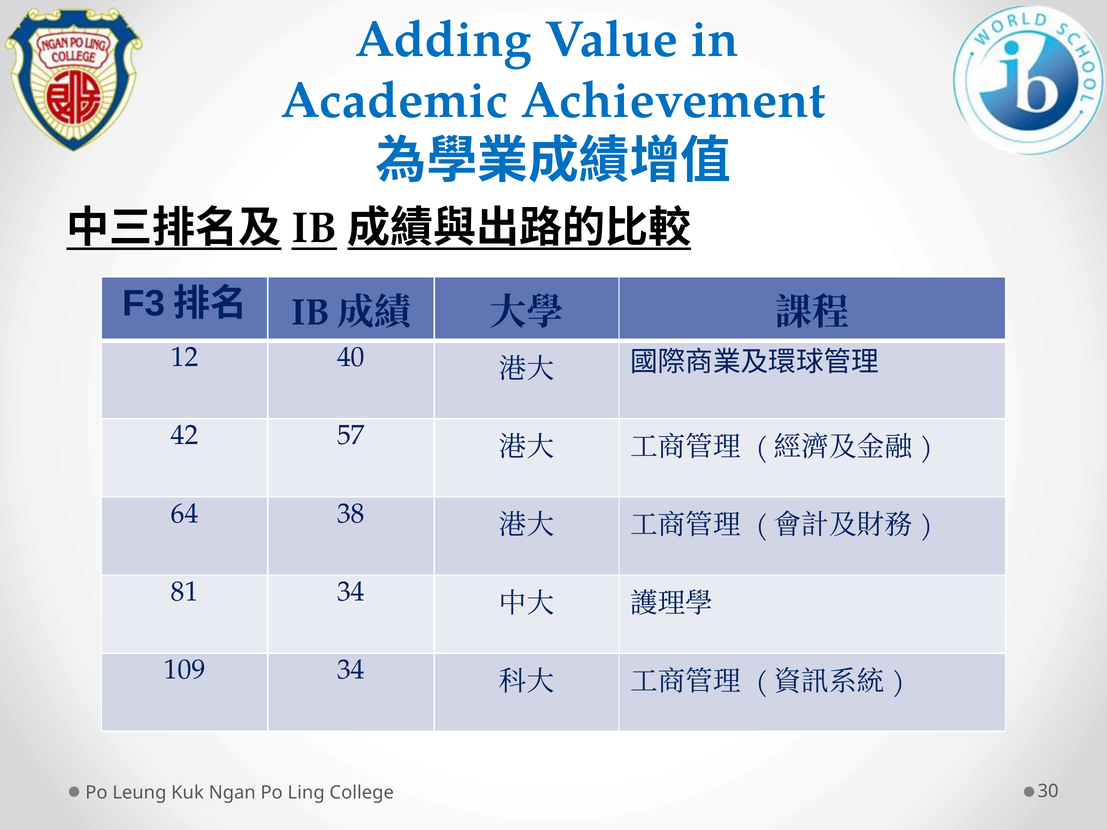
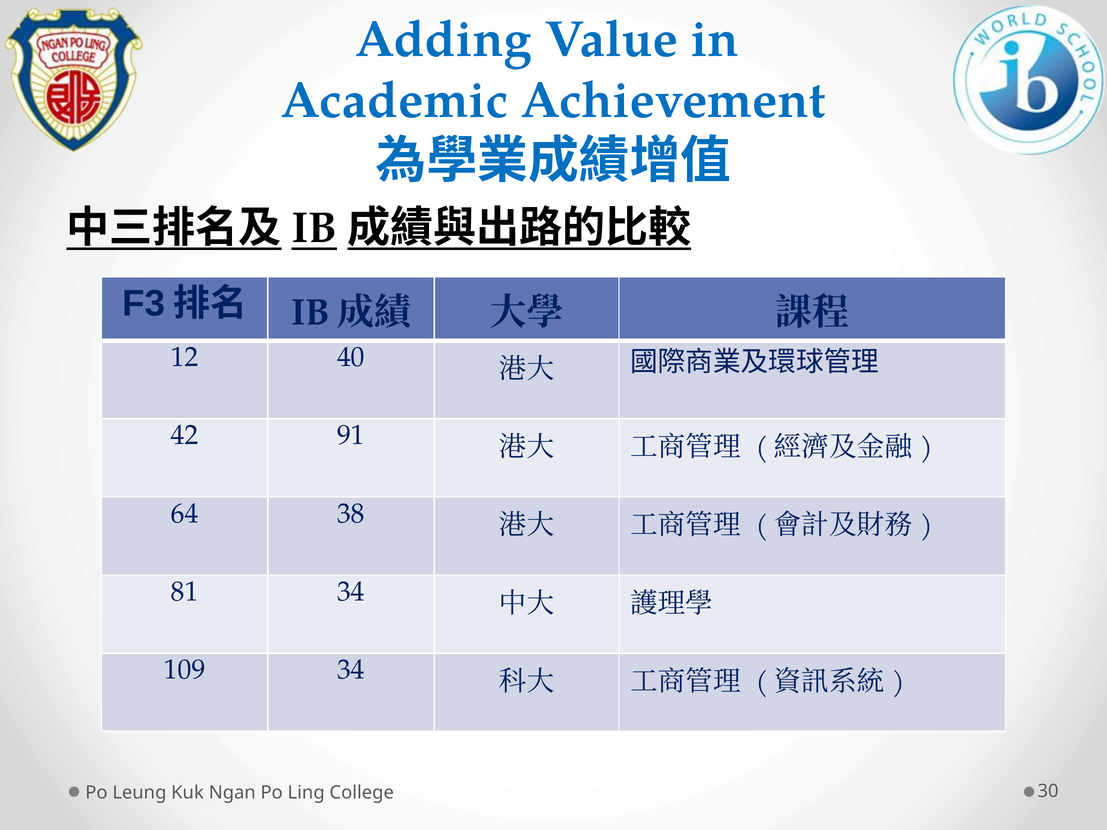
57: 57 -> 91 (351, 435)
